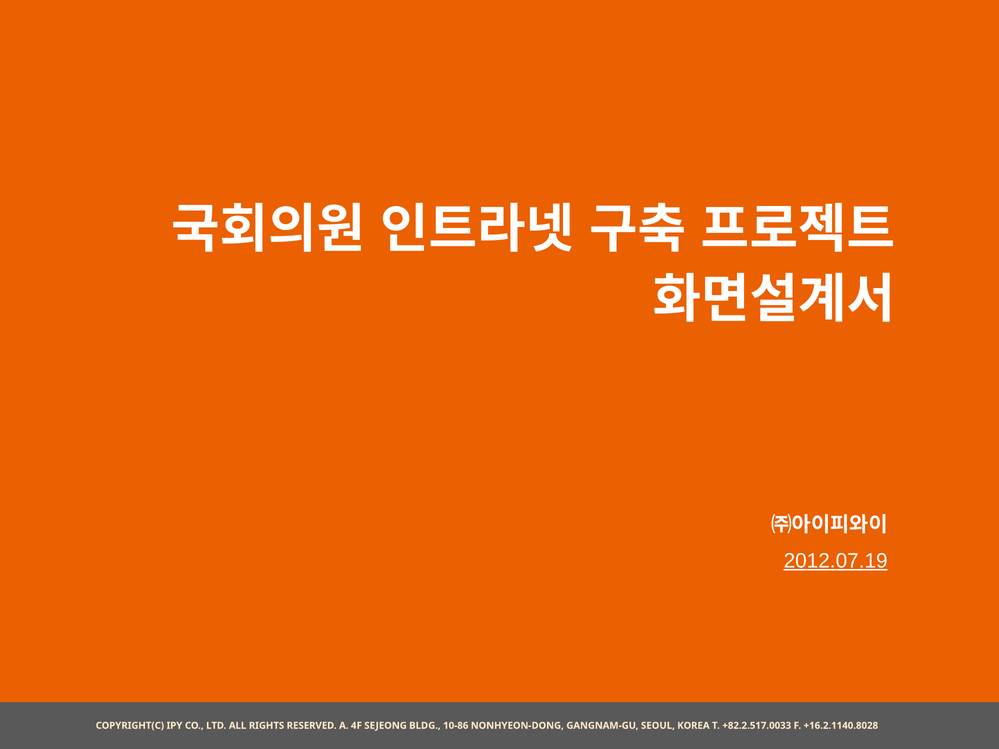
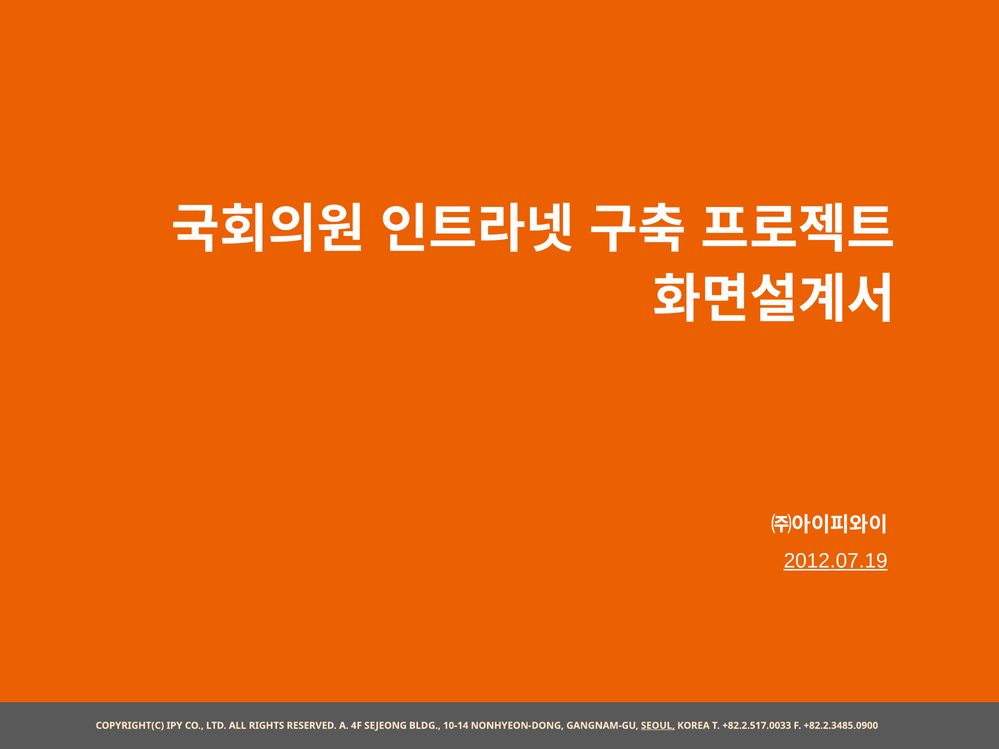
10-86: 10-86 -> 10-14 (456, 726)
SEOUL underline: none -> present (658, 726)
+16.2.1140.8028: +16.2.1140.8028 -> +82.2.3485.0900 (841, 726)
